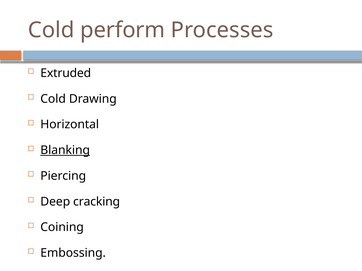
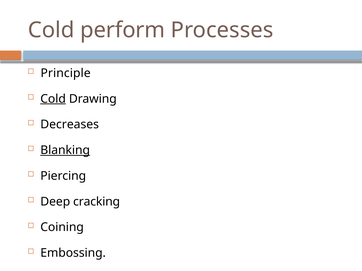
Extruded: Extruded -> Principle (66, 73)
Cold underline: none -> present (53, 99)
Horizontal: Horizontal -> Decreases (70, 125)
